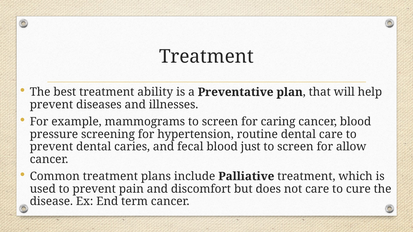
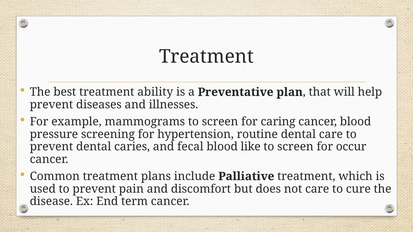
just: just -> like (251, 147)
allow: allow -> occur (351, 147)
